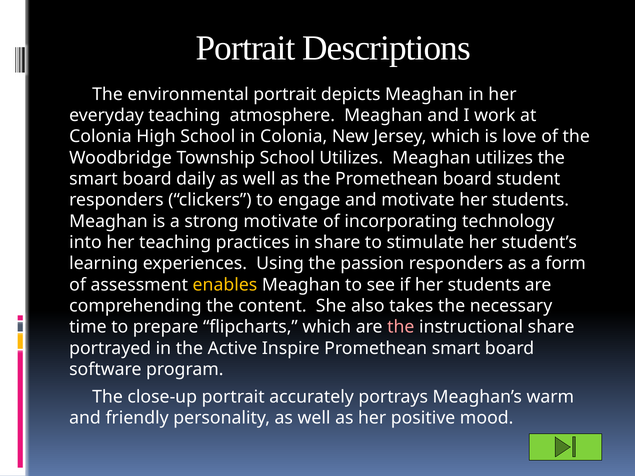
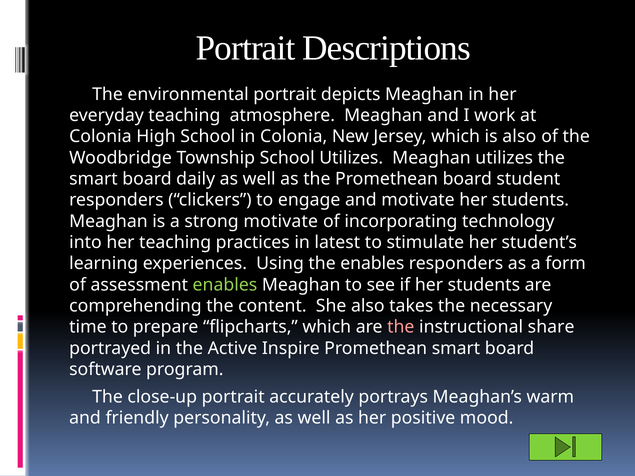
is love: love -> also (519, 137)
in share: share -> latest (337, 243)
the passion: passion -> enables (372, 264)
enables colour: yellow -> light green (225, 285)
